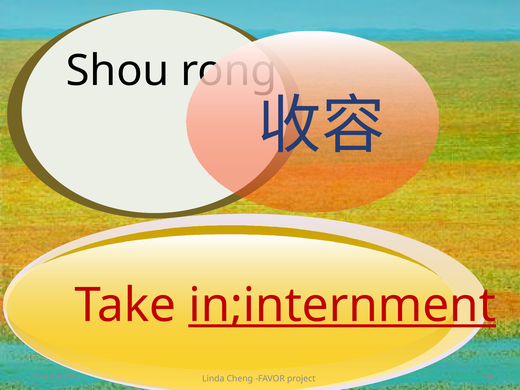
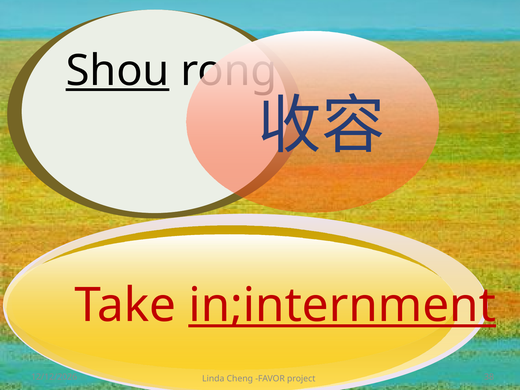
Shou underline: none -> present (118, 71)
